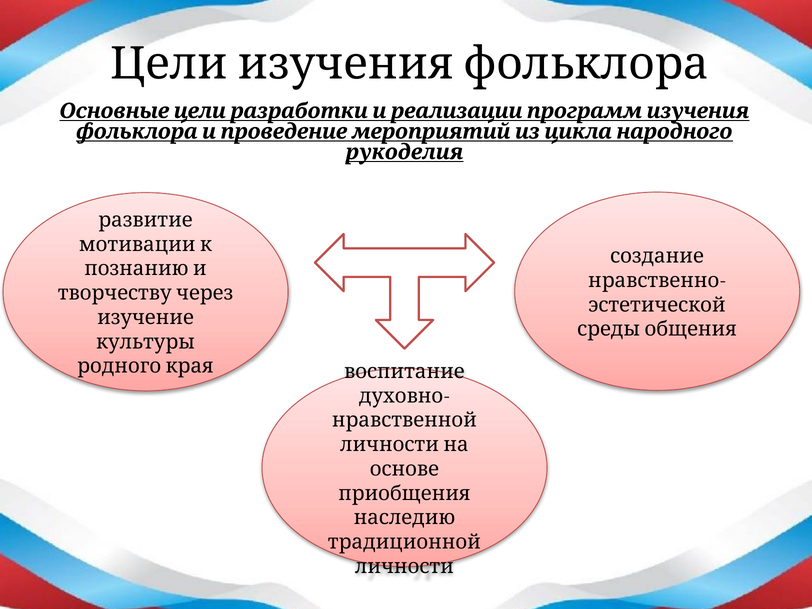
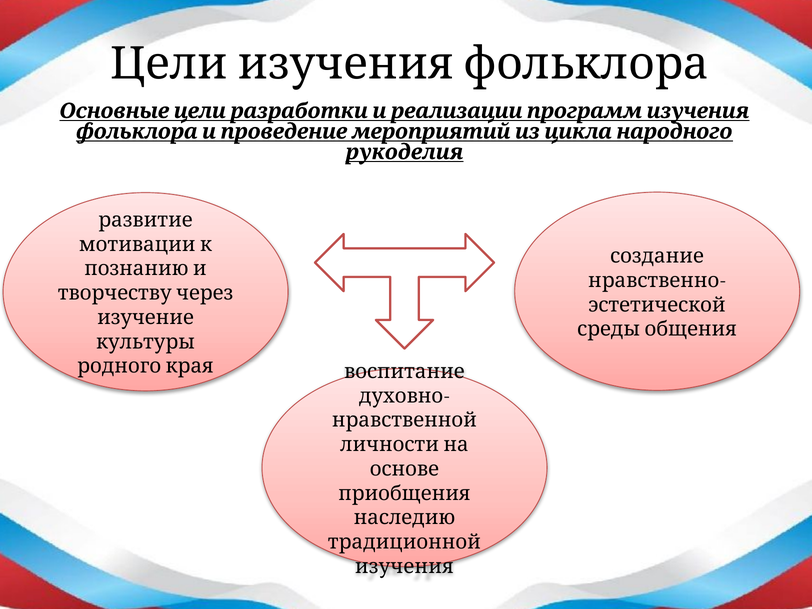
личности: личности -> изучения (404, 566)
